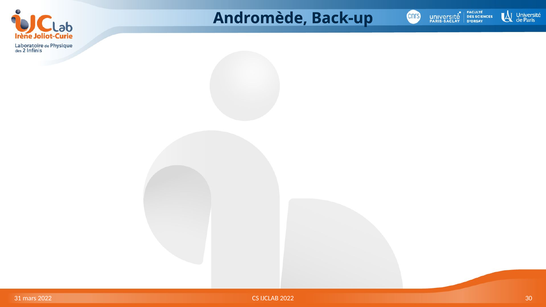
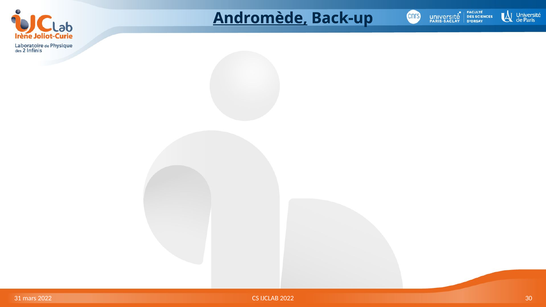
Andromède underline: none -> present (260, 18)
